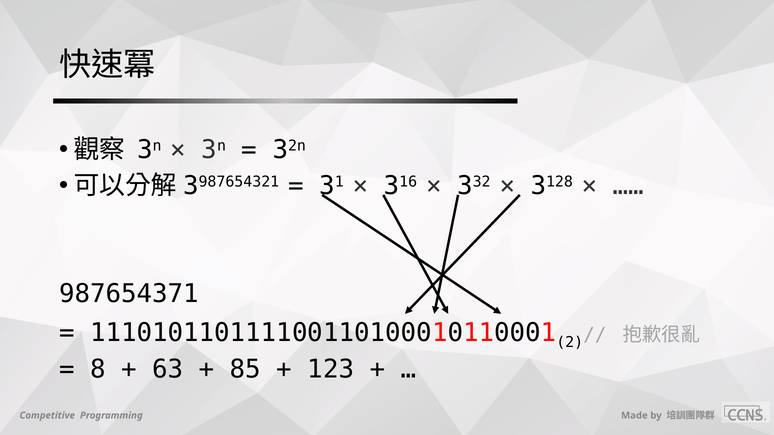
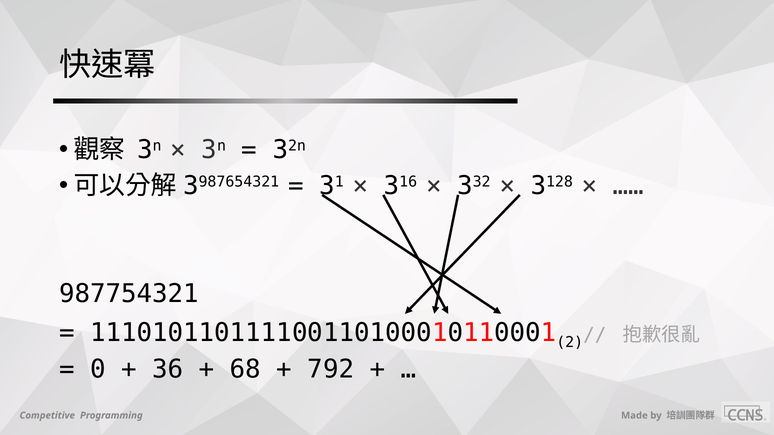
987654371: 987654371 -> 987754321 (129, 294)
8: 8 -> 0 (98, 369)
63: 63 -> 36 (168, 369)
85: 85 -> 68 (245, 369)
123: 123 -> 792 (331, 369)
